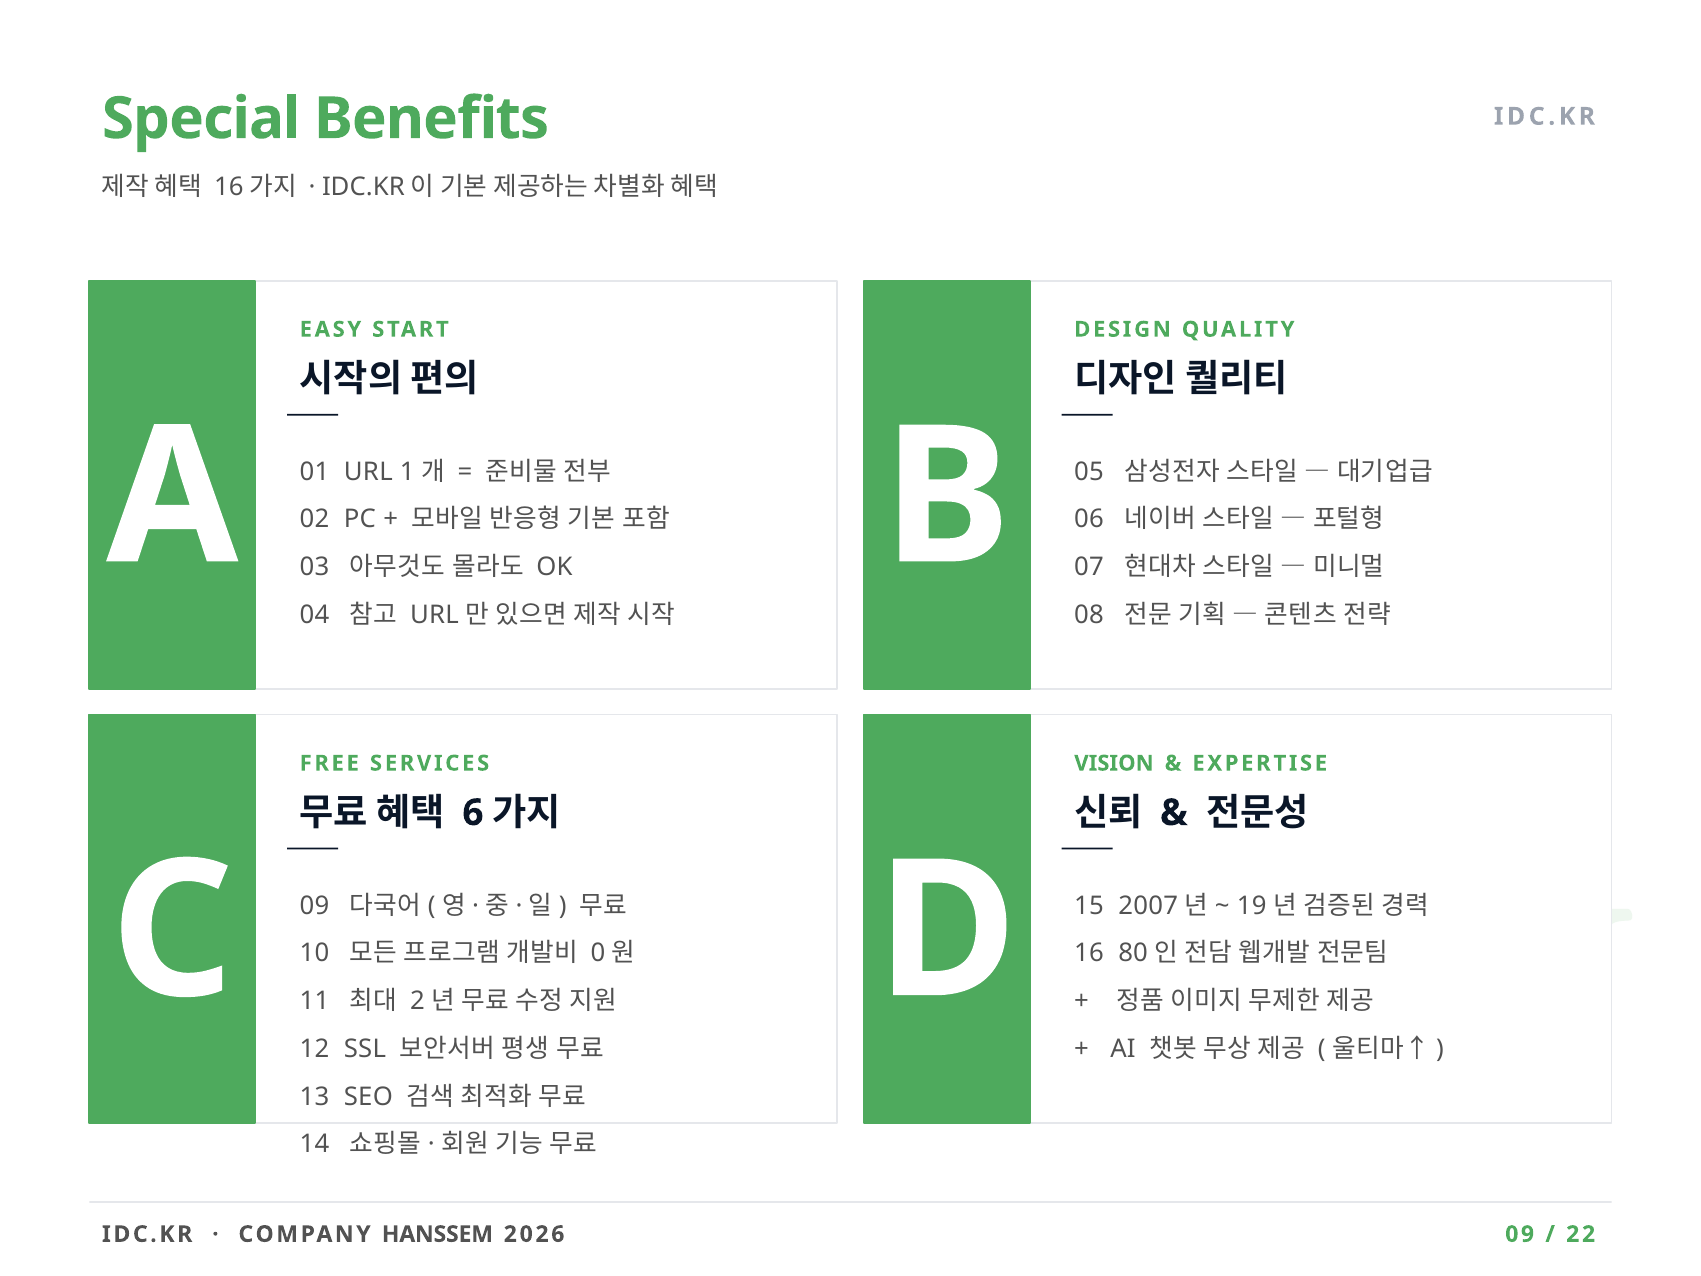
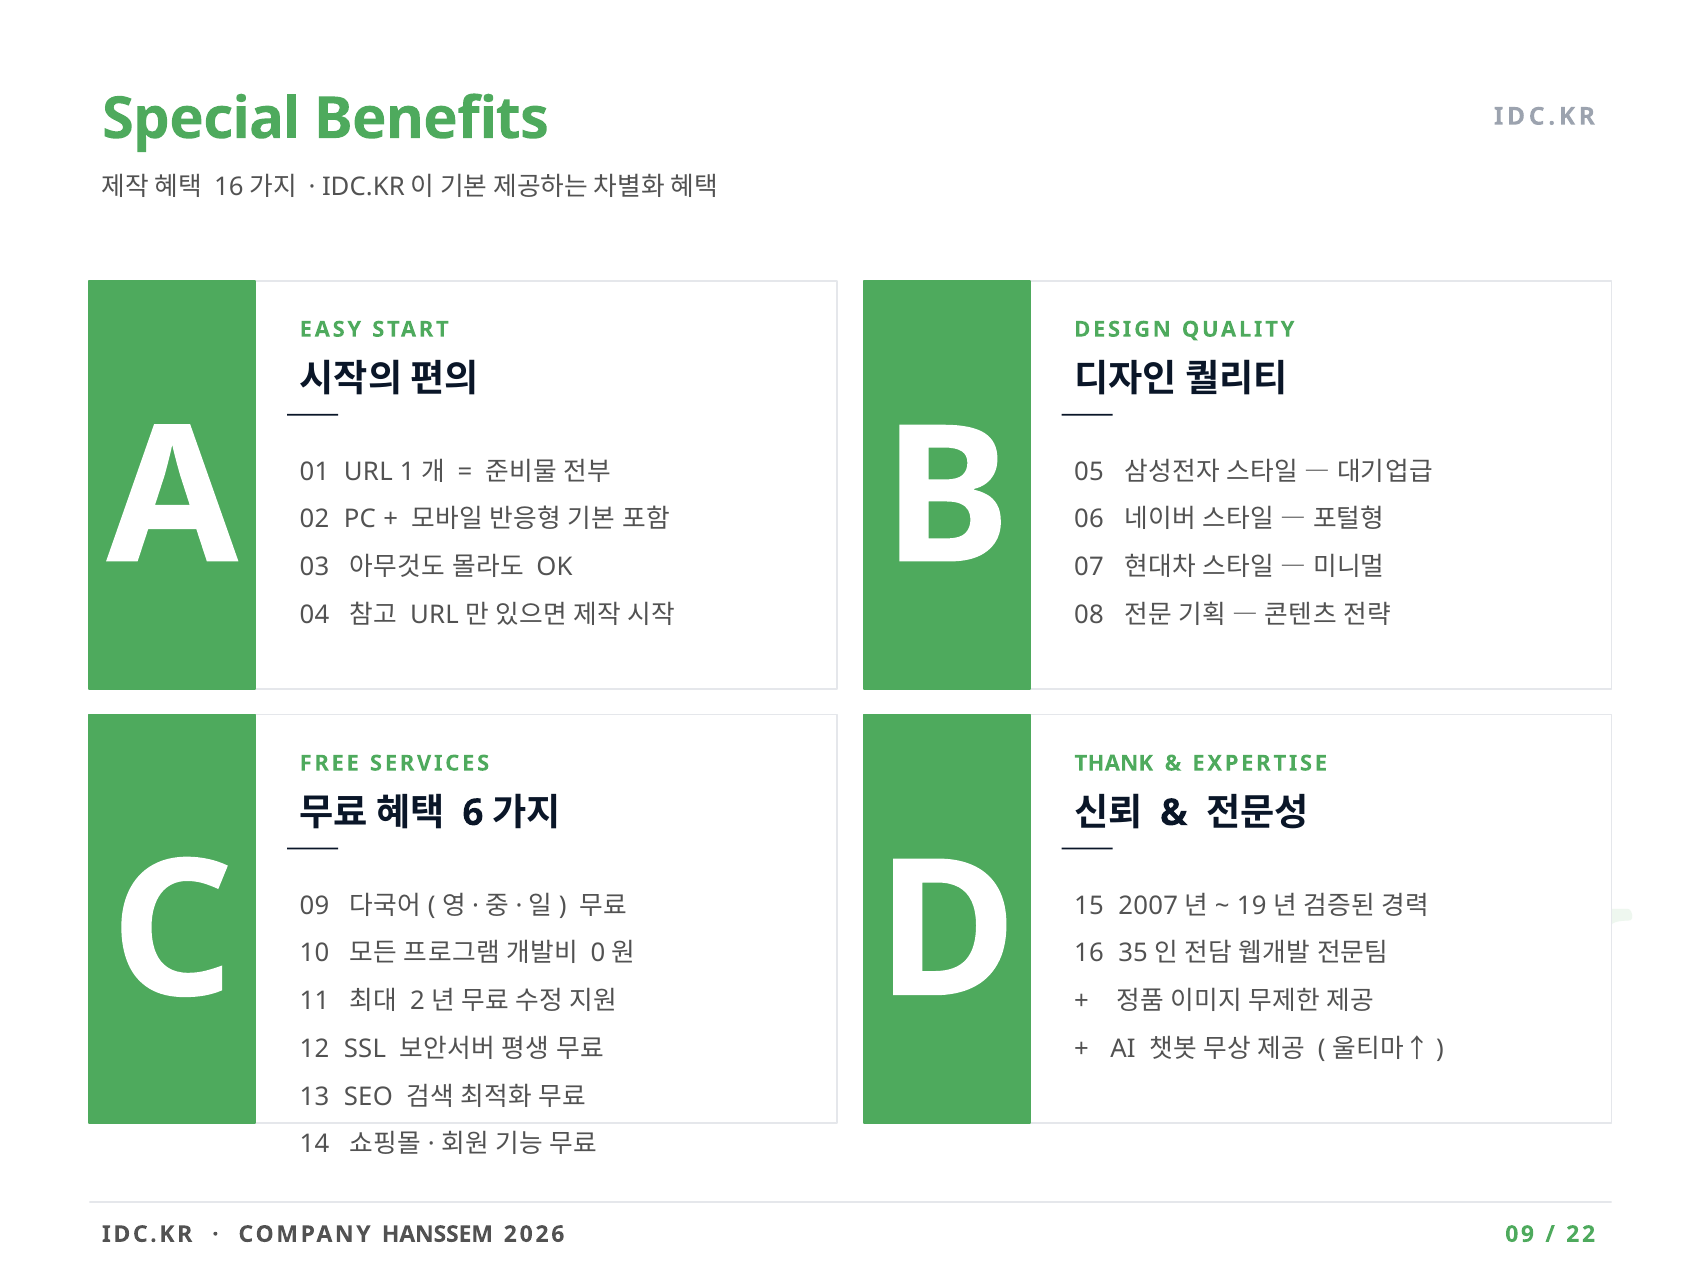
VISION: VISION -> THANK (1114, 763)
80: 80 -> 35 (1133, 953)
